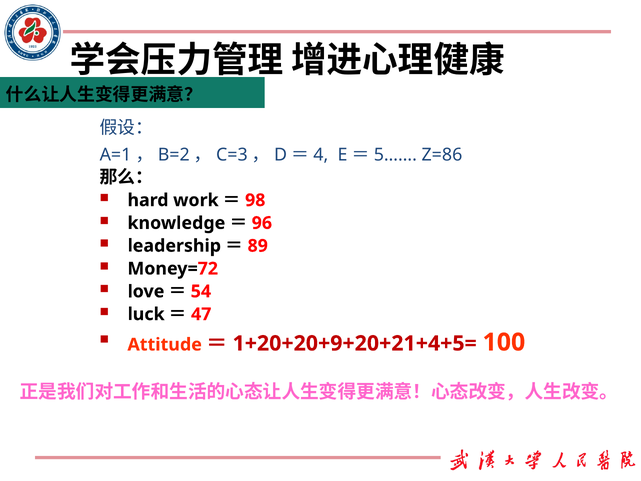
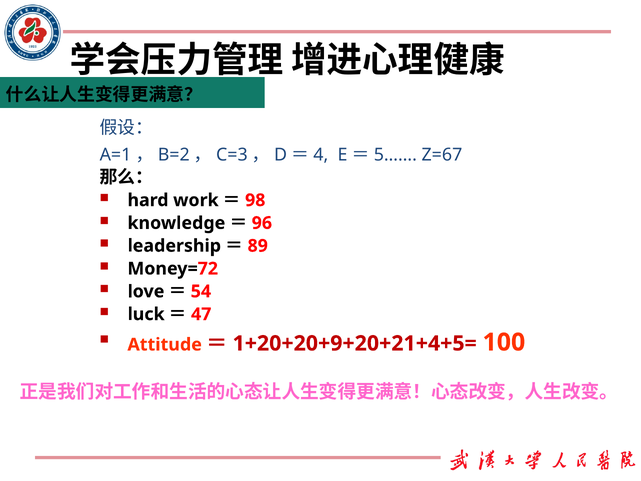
Z=86: Z=86 -> Z=67 (442, 155)
